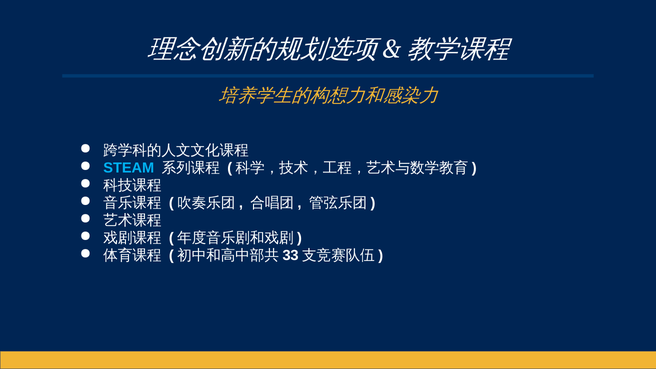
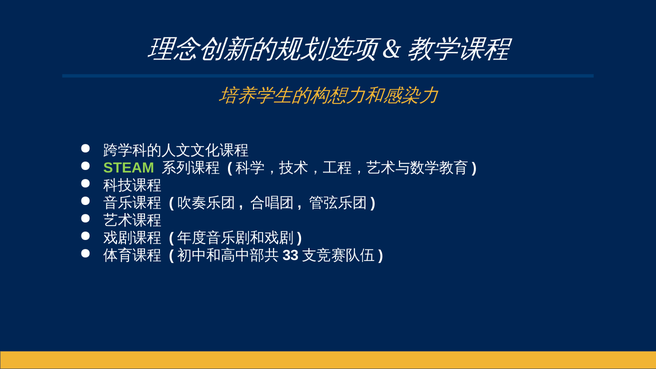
STEAM colour: light blue -> light green (129, 168)
